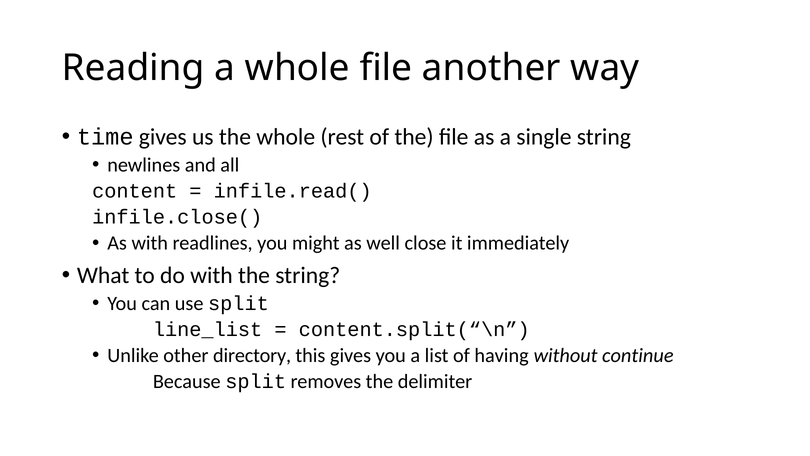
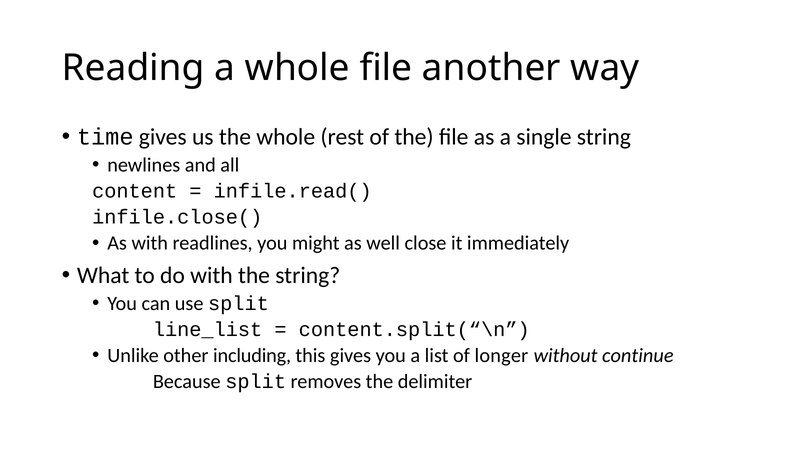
directory: directory -> including (252, 355)
having: having -> longer (501, 355)
